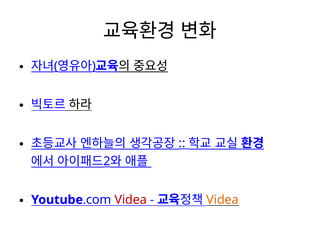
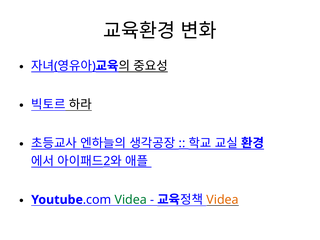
Videa colour: red -> green (131, 200)
